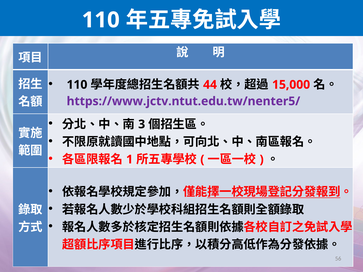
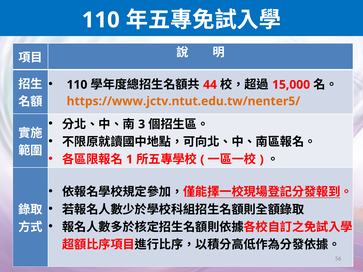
https://www.jctv.ntut.edu.tw/nenter5/ colour: purple -> orange (183, 101)
